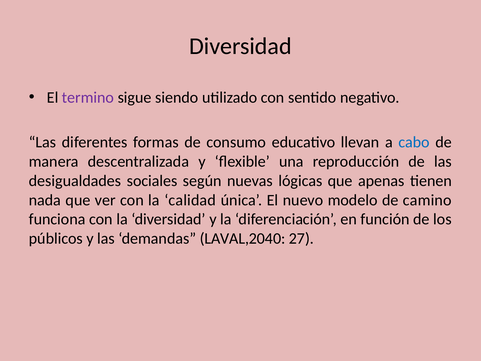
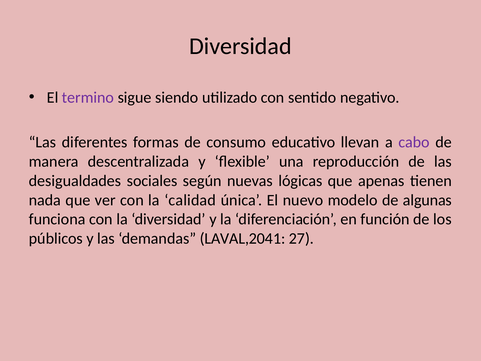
cabo colour: blue -> purple (414, 142)
camino: camino -> algunas (427, 200)
LAVAL,2040: LAVAL,2040 -> LAVAL,2041 (243, 238)
